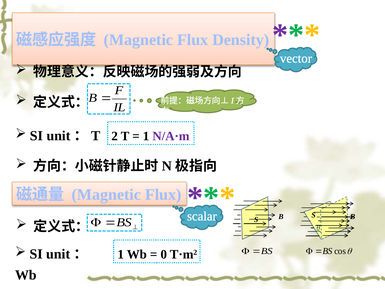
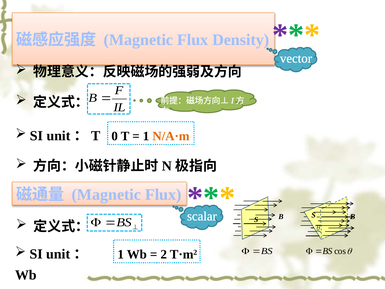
2: 2 -> 0 (115, 136)
N/A·m colour: purple -> orange (171, 136)
0: 0 -> 2 (164, 254)
